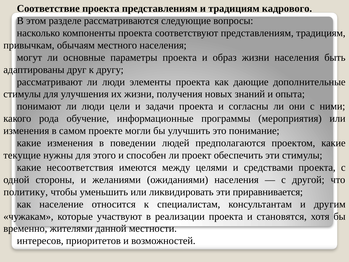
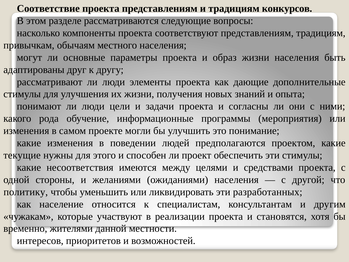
кадрового: кадрового -> конкурсов (287, 9)
приравнивается: приравнивается -> разработанных (268, 192)
